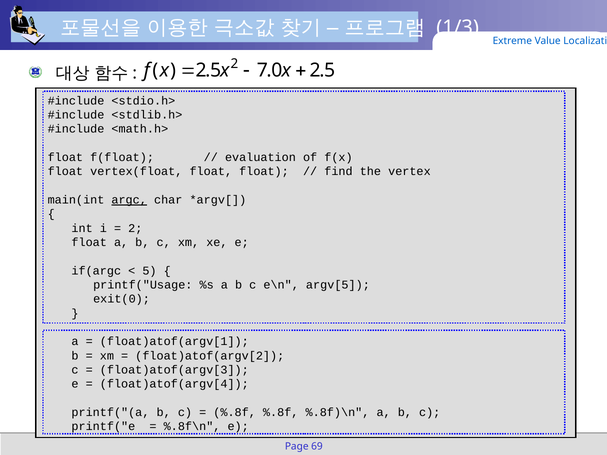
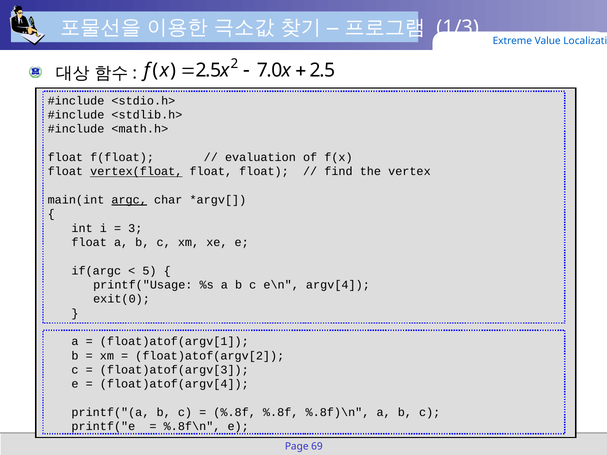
vertex(float underline: none -> present (136, 172)
2: 2 -> 3 (135, 228)
argv[5: argv[5 -> argv[4 (338, 285)
